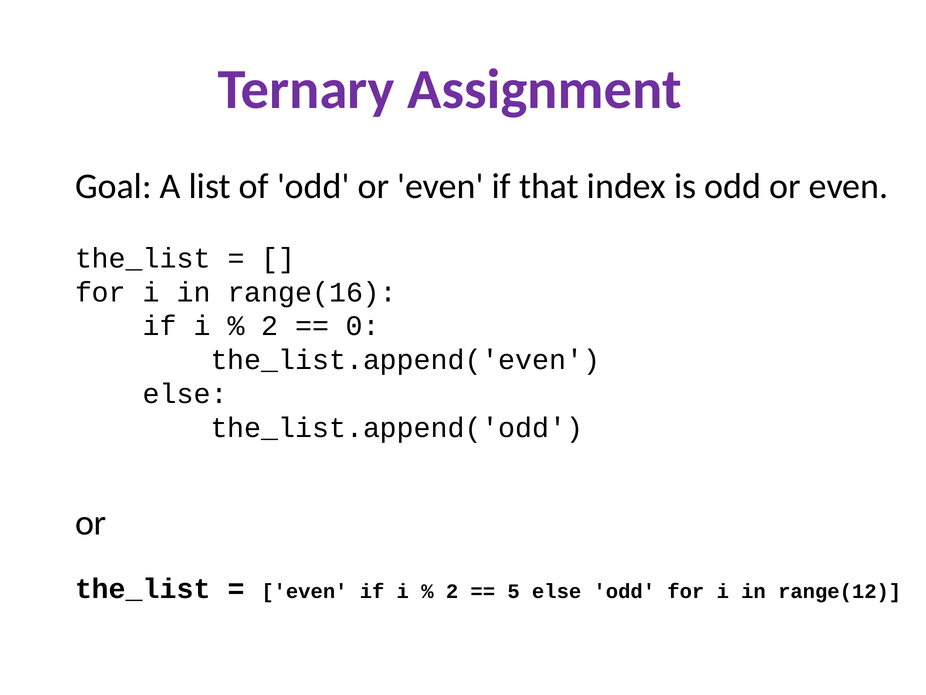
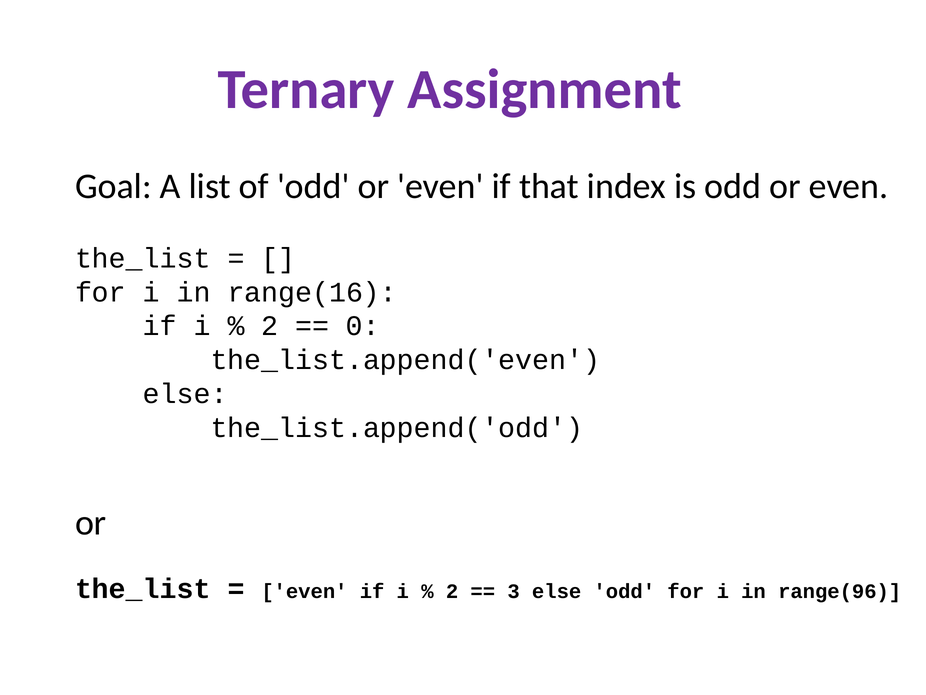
5: 5 -> 3 (514, 591)
range(12: range(12 -> range(96 (840, 591)
